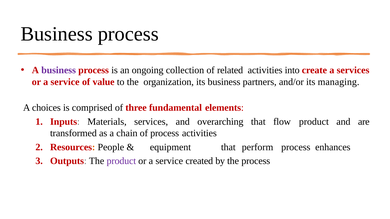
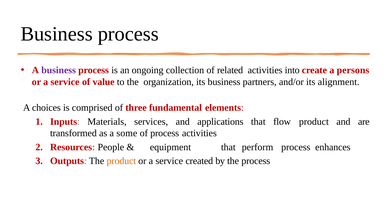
a services: services -> persons (353, 70)
managing: managing -> alignment (339, 82)
overarching: overarching -> applications (220, 122)
chain: chain -> some (127, 133)
product colour: purple -> orange (121, 161)
